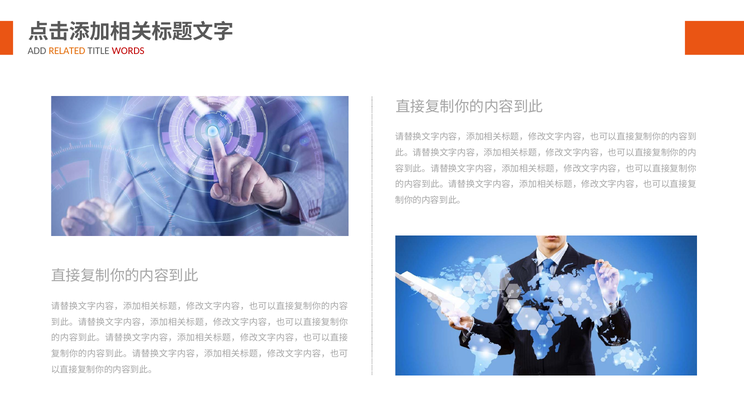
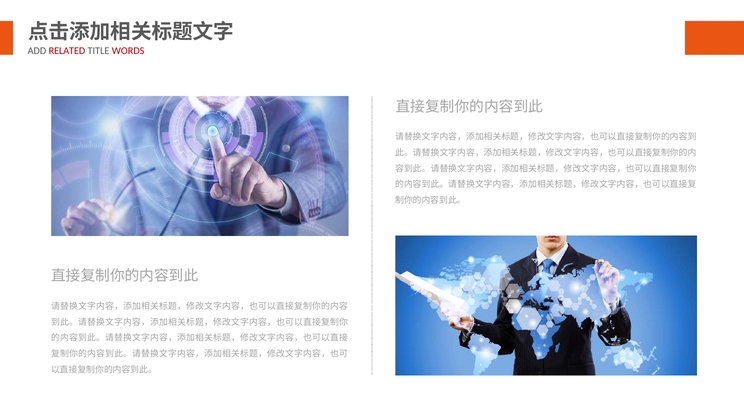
RELATED colour: orange -> red (67, 51)
